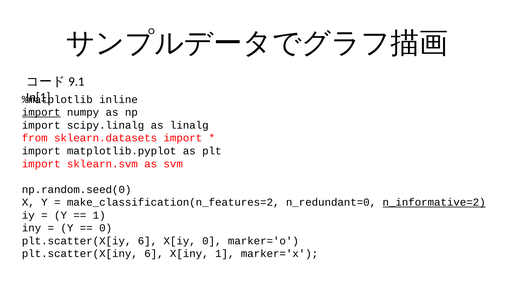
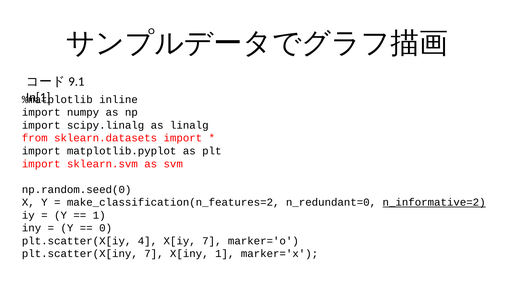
import underline: present -> none (41, 112)
plt.scatter(X[iy 6: 6 -> 4 (147, 241)
X[iy 0: 0 -> 7 (212, 241)
plt.scatter(X[iny 6: 6 -> 7 (154, 254)
